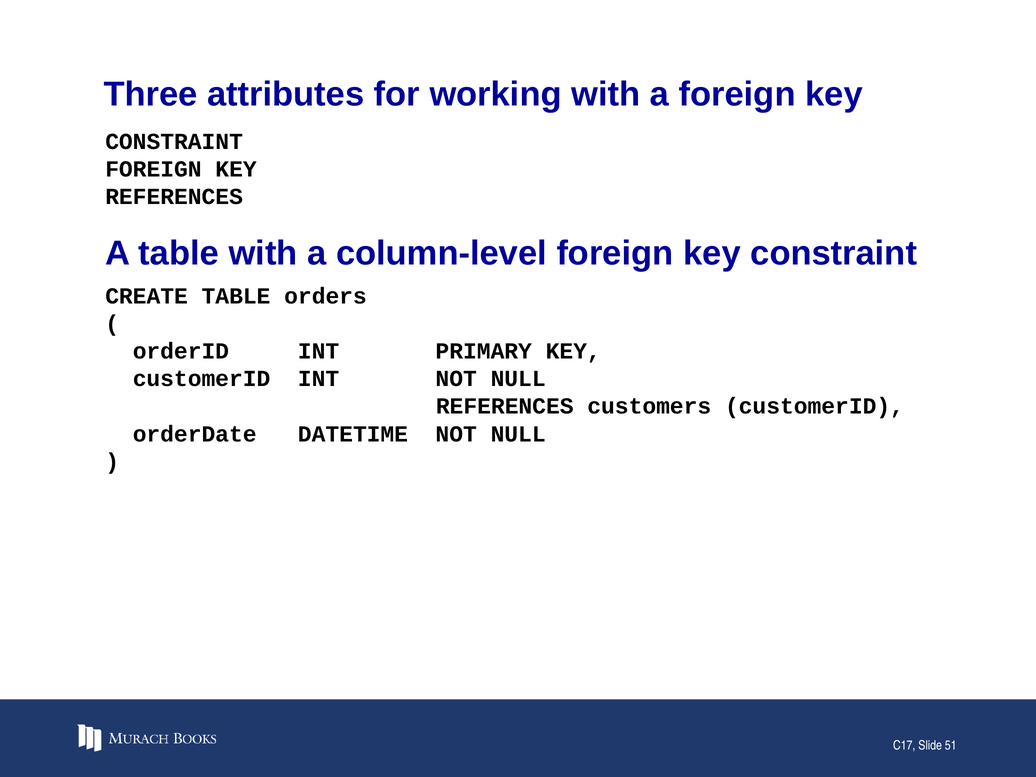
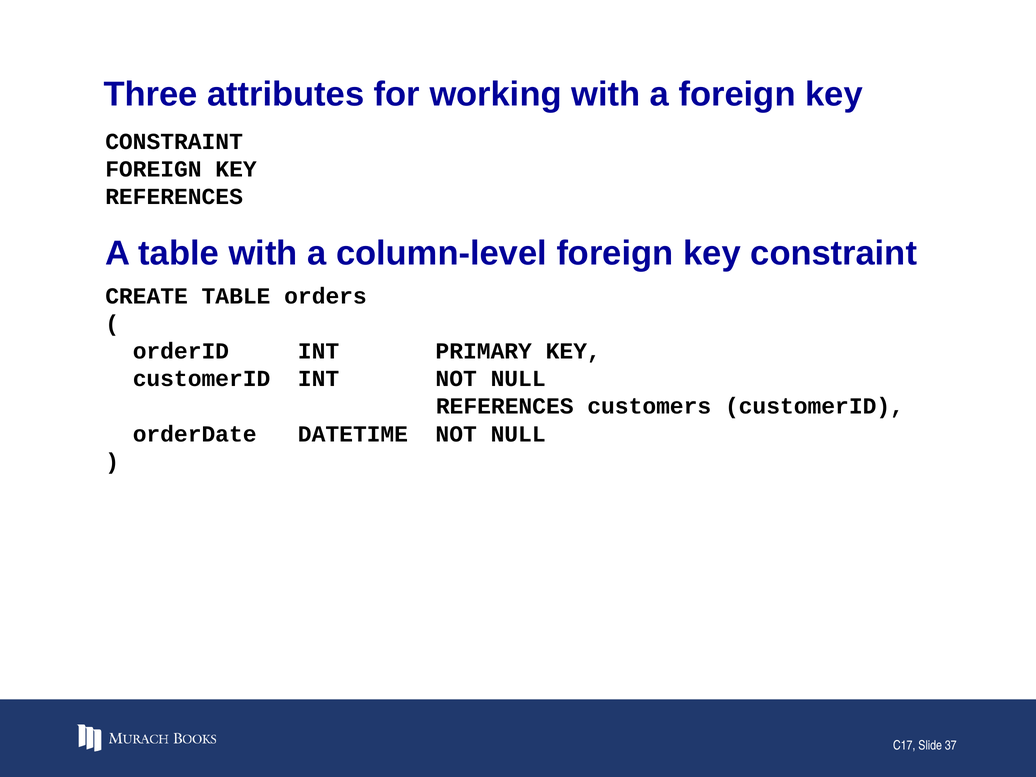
51: 51 -> 37 (951, 745)
